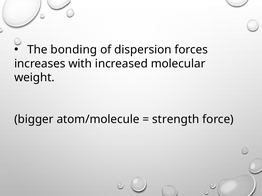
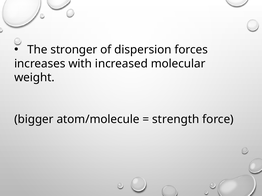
bonding: bonding -> stronger (74, 50)
